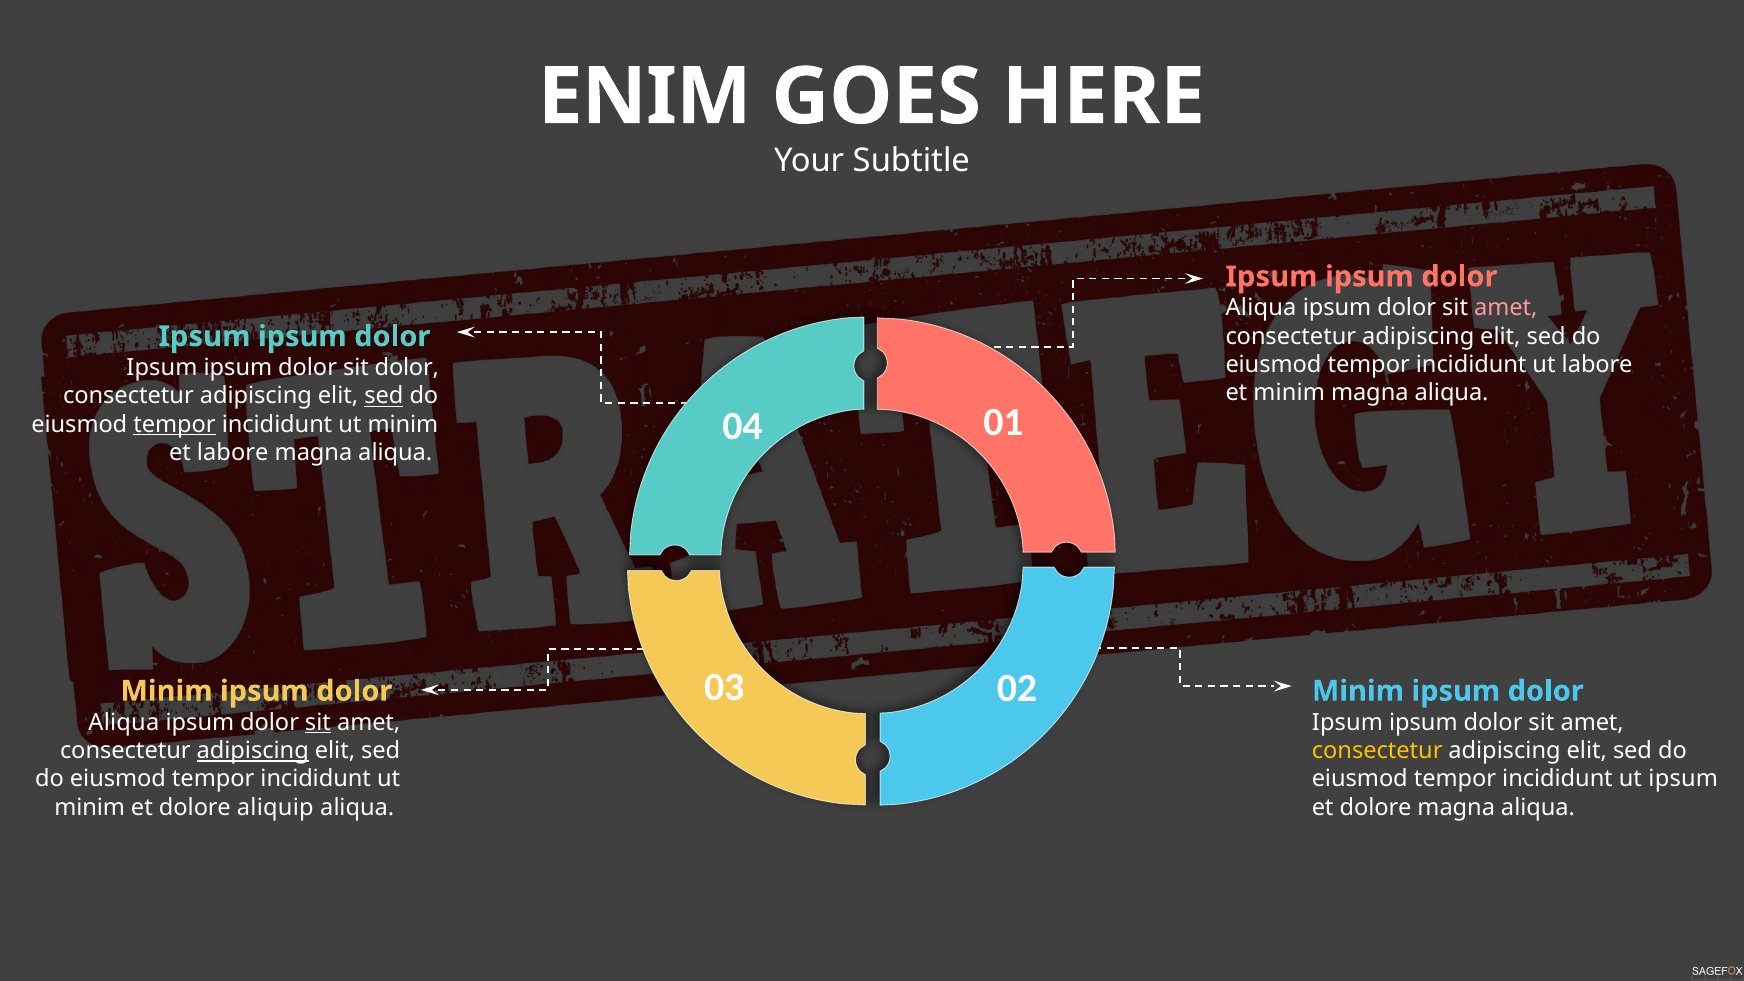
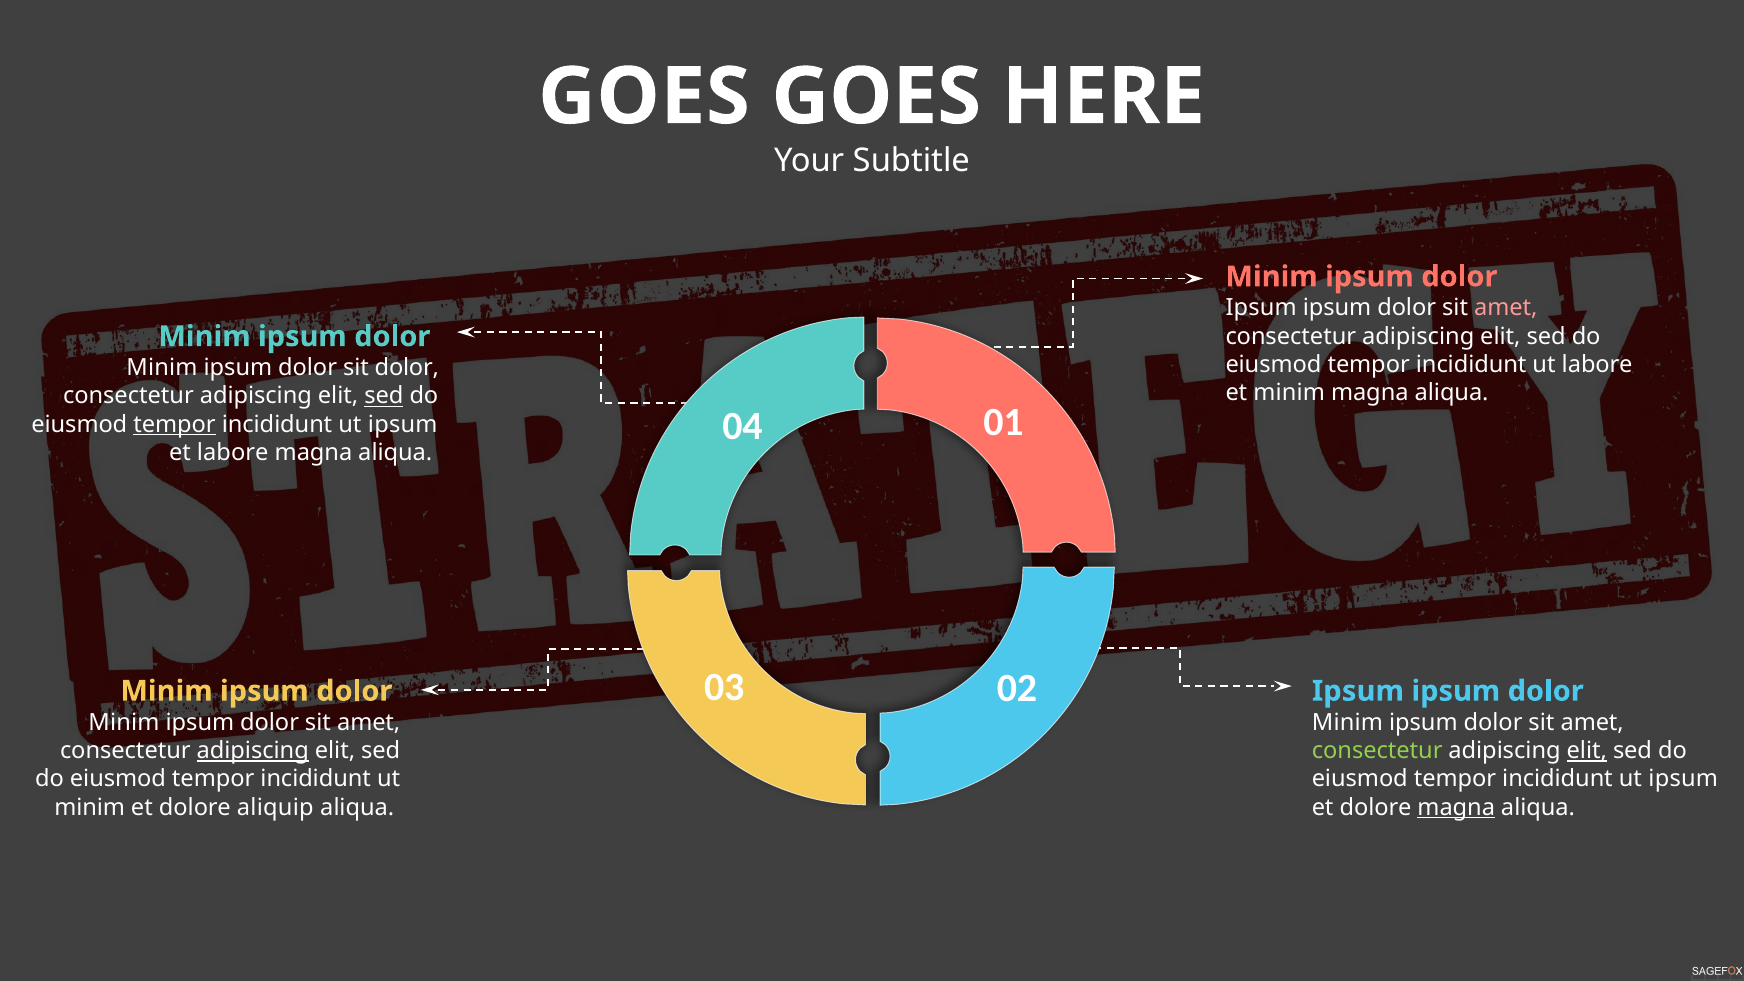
ENIM: ENIM -> GOES (644, 97)
Ipsum: Ipsum -> Minim (1272, 277)
Aliqua: Aliqua -> Ipsum (1261, 308)
Ipsum: Ipsum -> Minim (205, 337)
Ipsum: Ipsum -> Minim (162, 368)
minim: minim -> ipsum (403, 425)
Minim: Minim -> Ipsum (1358, 691)
Aliqua: Aliqua -> Minim (124, 722)
sit underline: present -> none (318, 722)
Ipsum: Ipsum -> Minim (1347, 722)
consectetur colour: yellow -> light green (1377, 751)
elit underline: none -> present (1587, 751)
magna underline: none -> present (1456, 807)
